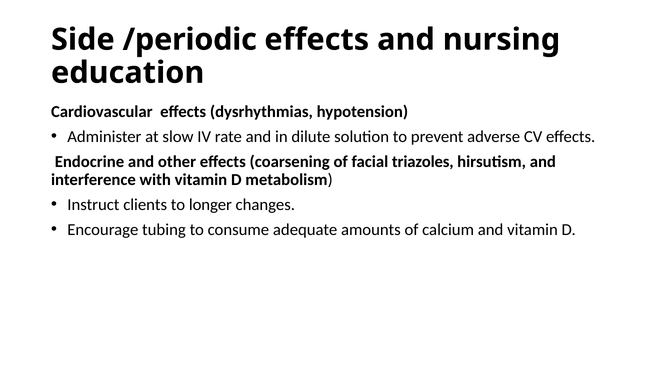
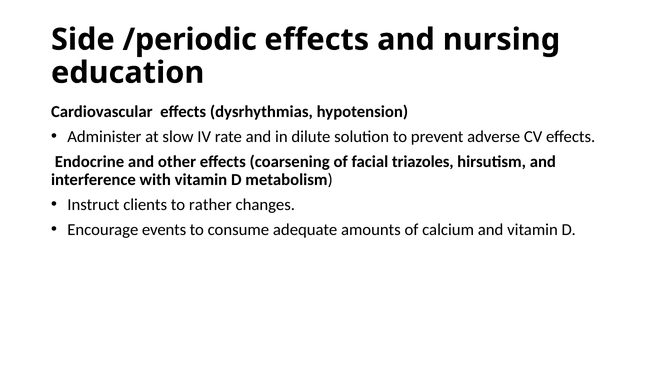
longer: longer -> rather (210, 205)
tubing: tubing -> events (164, 230)
